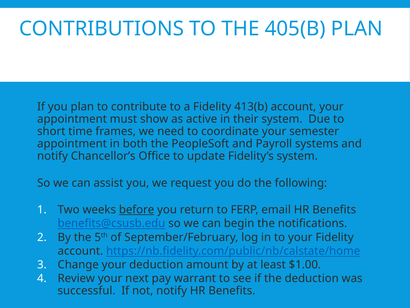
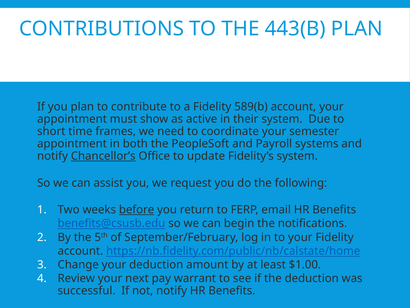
405(B: 405(B -> 443(B (295, 29)
413(b: 413(b -> 589(b (251, 107)
Chancellor’s underline: none -> present (103, 156)
